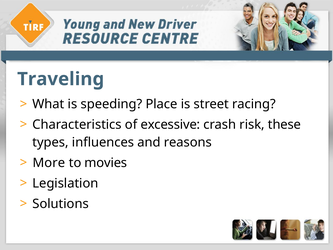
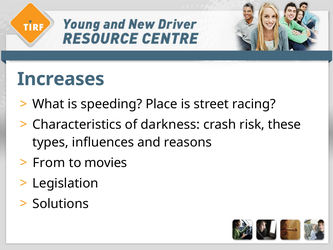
Traveling: Traveling -> Increases (61, 79)
excessive: excessive -> darkness (170, 125)
More: More -> From (49, 163)
